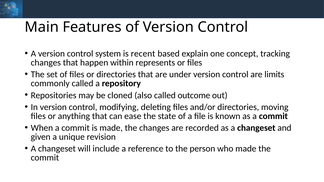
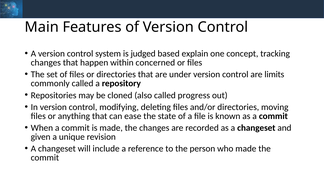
recent: recent -> judged (143, 54)
represents: represents -> concerned (155, 63)
outcome: outcome -> progress (194, 95)
